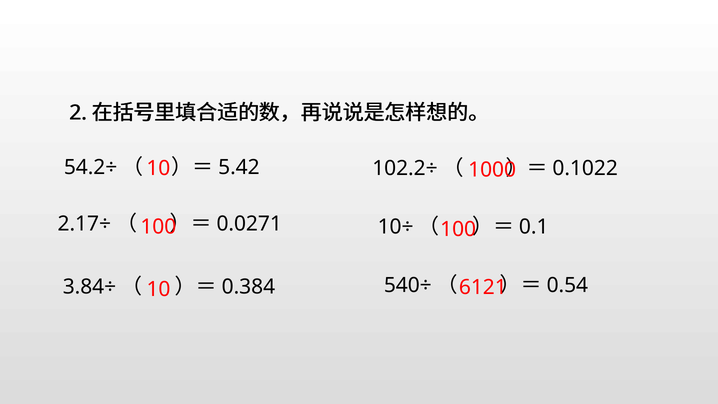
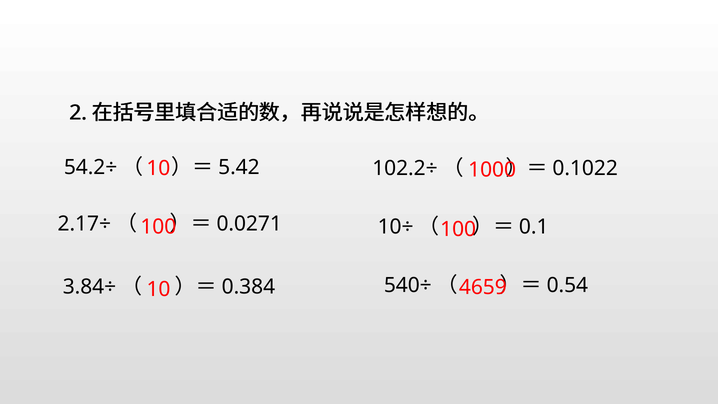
6121: 6121 -> 4659 (483, 287)
